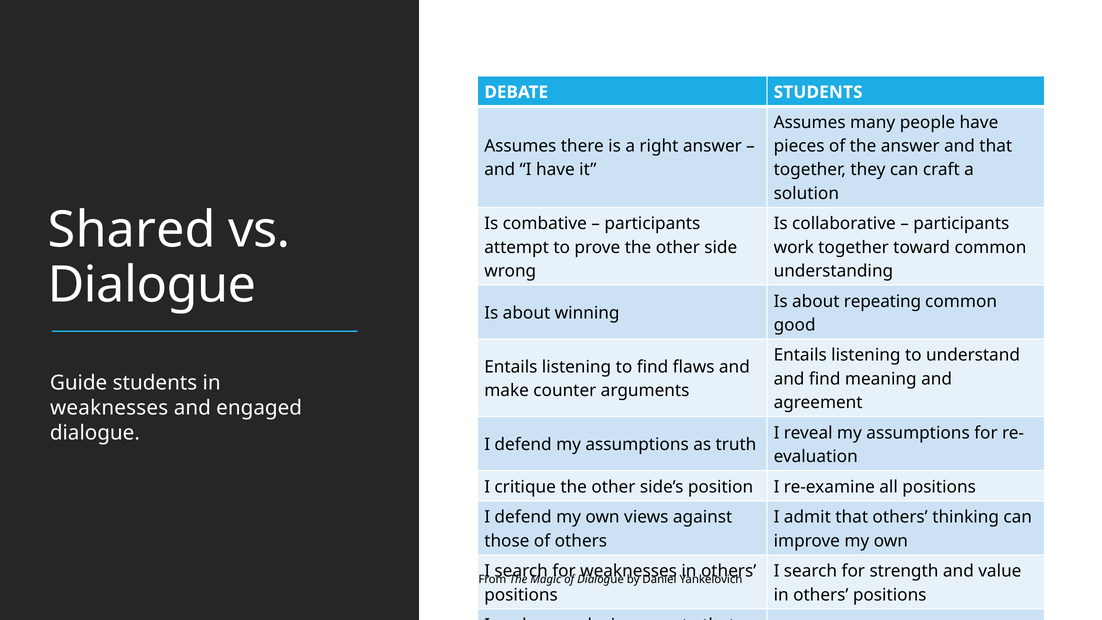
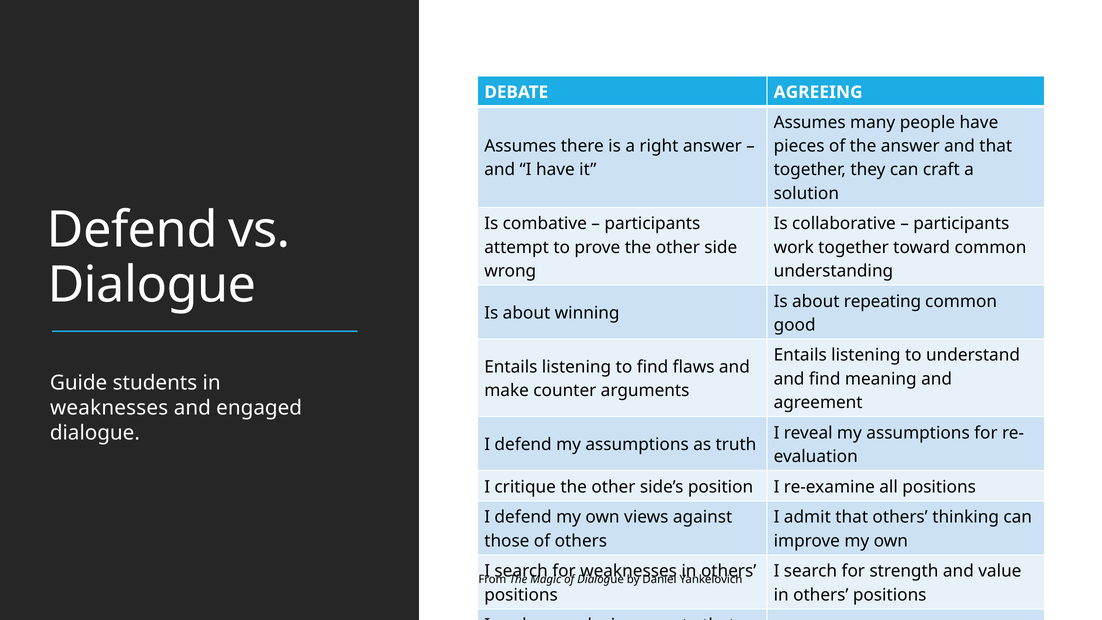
DEBATE STUDENTS: STUDENTS -> AGREEING (818, 92)
Shared: Shared -> Defend (132, 230)
